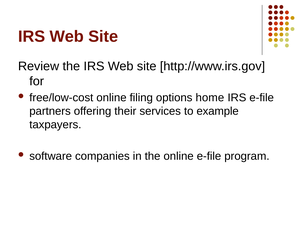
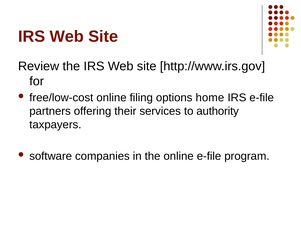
example: example -> authority (218, 112)
